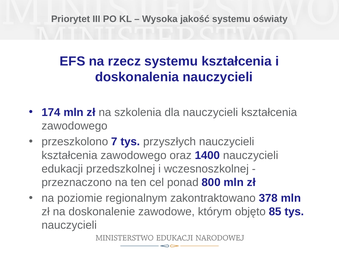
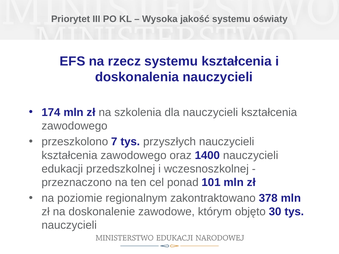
800: 800 -> 101 (211, 183)
85: 85 -> 30 (275, 212)
